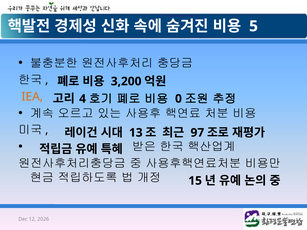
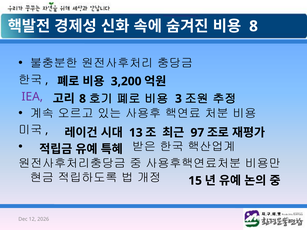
5: 5 -> 8 (254, 26)
IEA colour: orange -> purple (32, 97)
4: 4 -> 8 (83, 99)
0: 0 -> 3 (178, 99)
